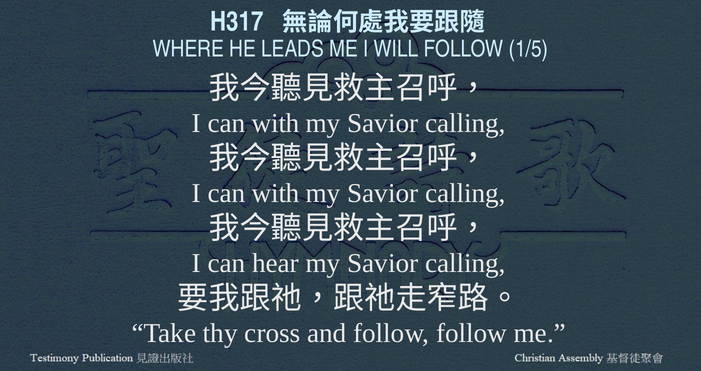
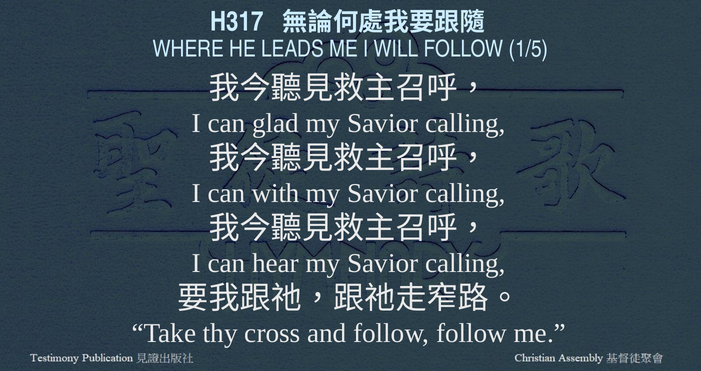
with: with -> glad (276, 123)
